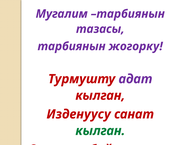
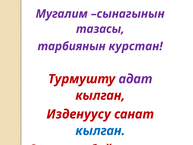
Мугалим тарбиянын: тарбиянын -> сынагынын (128, 14)
жогорку: жогорку -> курстан (136, 46)
кылган colour: green -> blue (100, 131)
